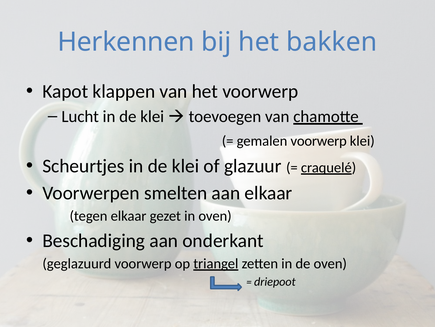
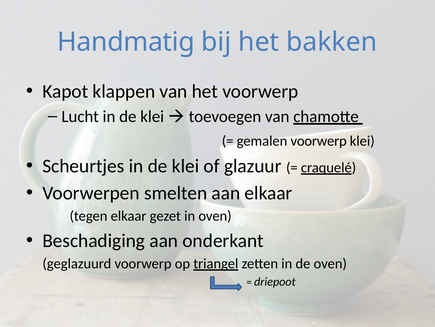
Herkennen: Herkennen -> Handmatig (126, 42)
